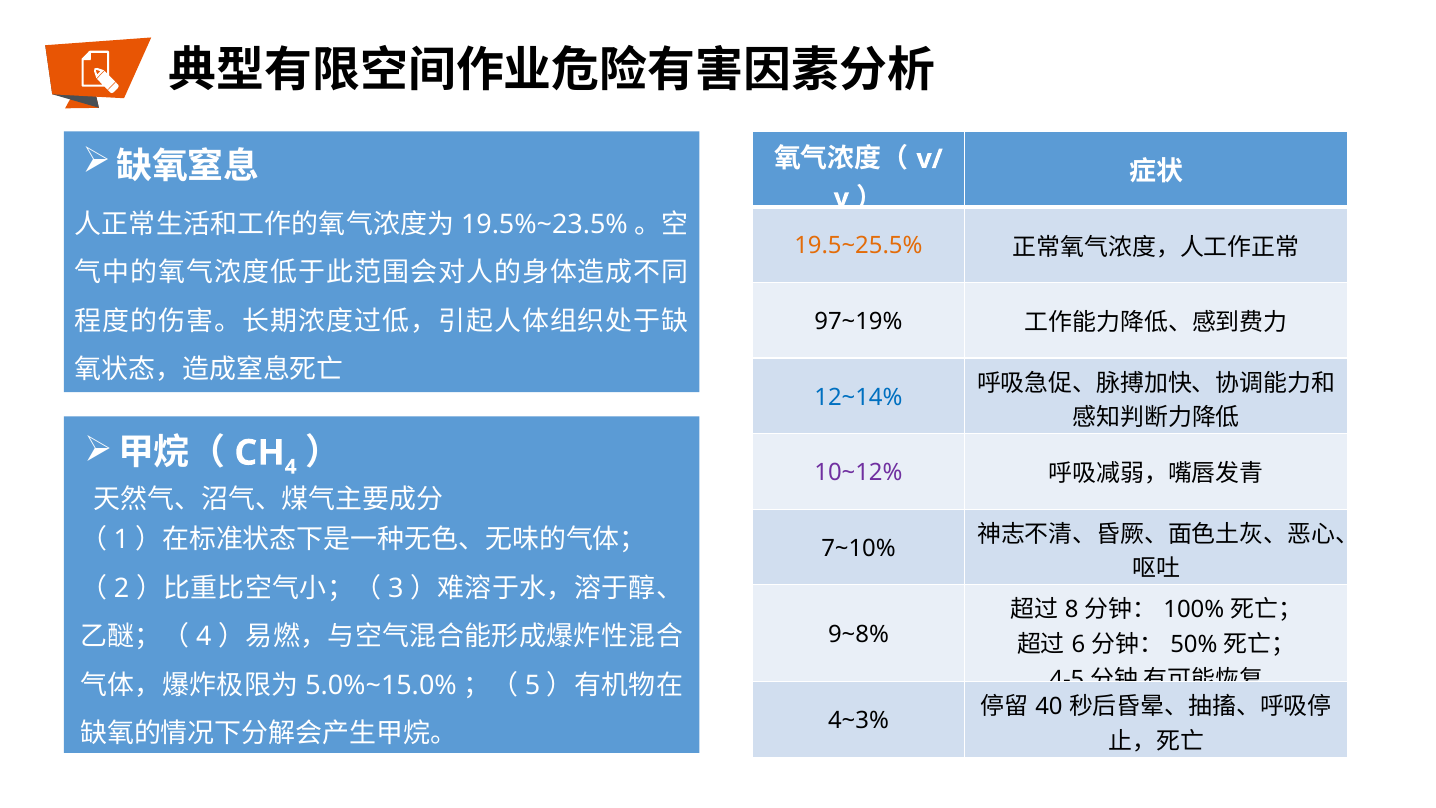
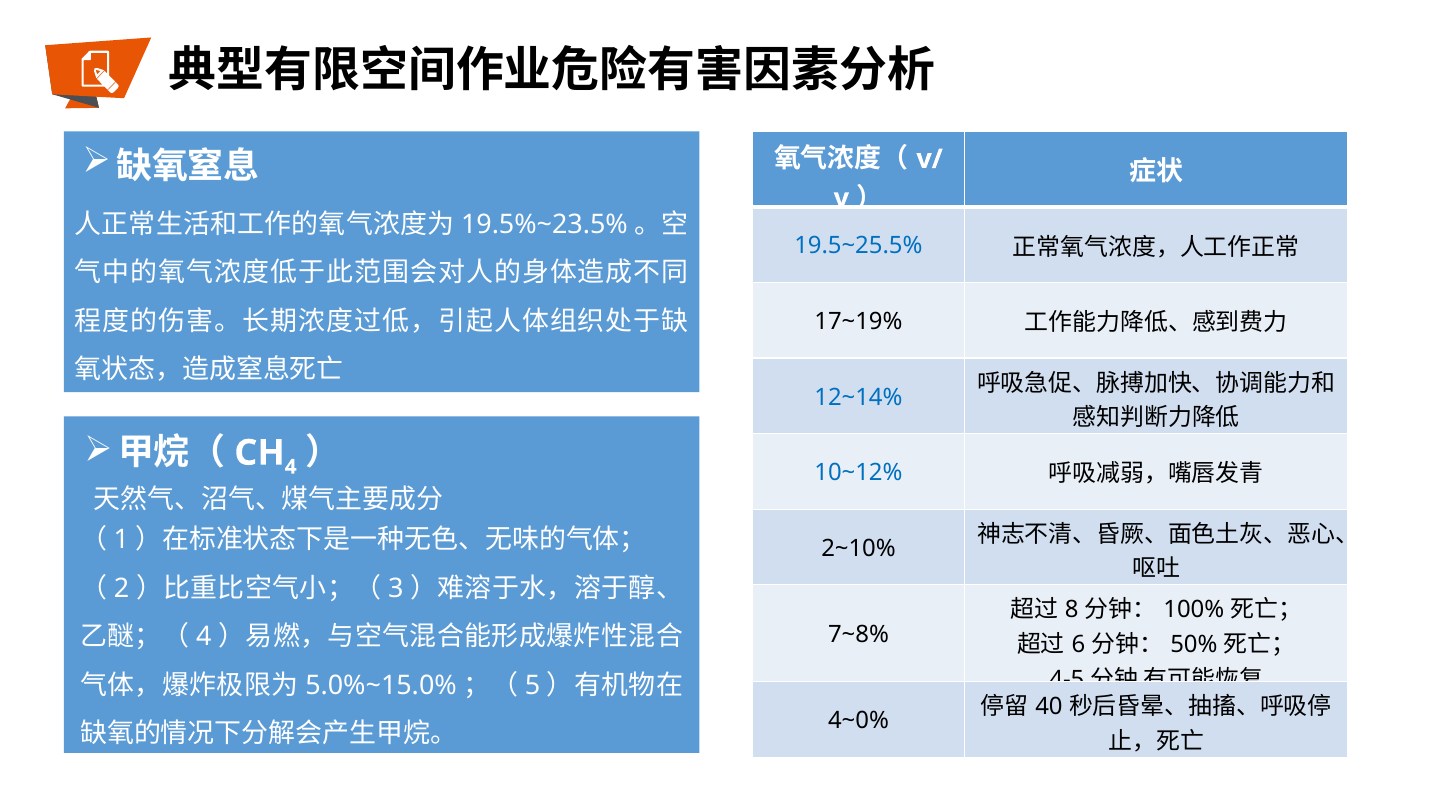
19.5~25.5% colour: orange -> blue (858, 246)
97~19%: 97~19% -> 17~19% (858, 322)
10~12% colour: purple -> blue (858, 473)
7~10%: 7~10% -> 2~10% (858, 548)
9~8%: 9~8% -> 7~8% (858, 634)
4~3%: 4~3% -> 4~0% (858, 721)
